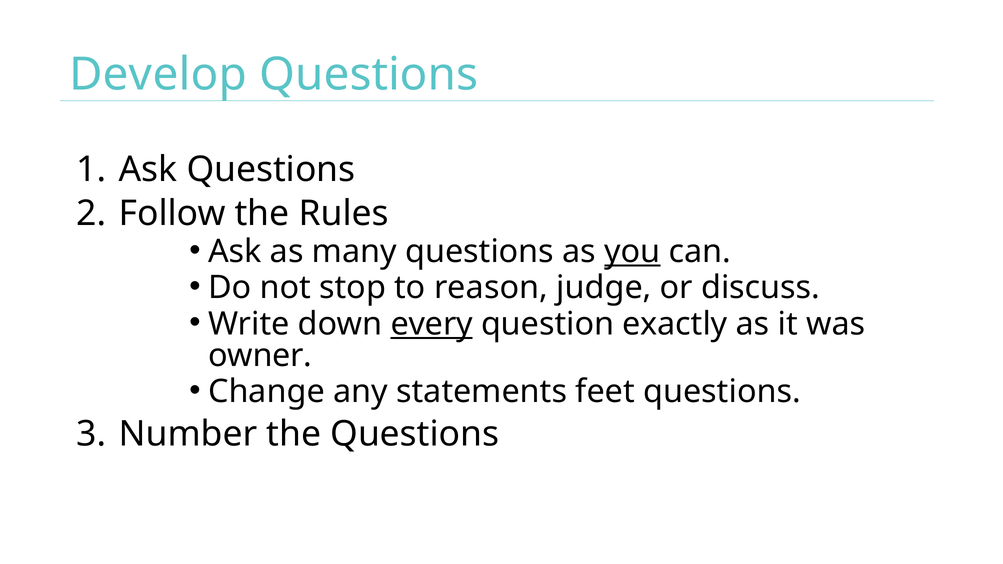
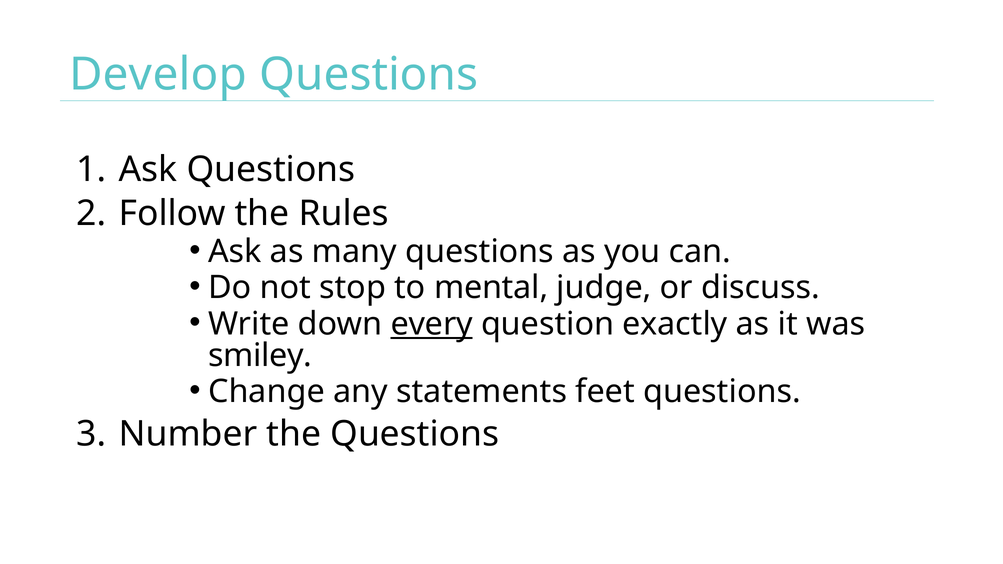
you underline: present -> none (632, 252)
reason: reason -> mental (491, 288)
owner: owner -> smiley (260, 355)
